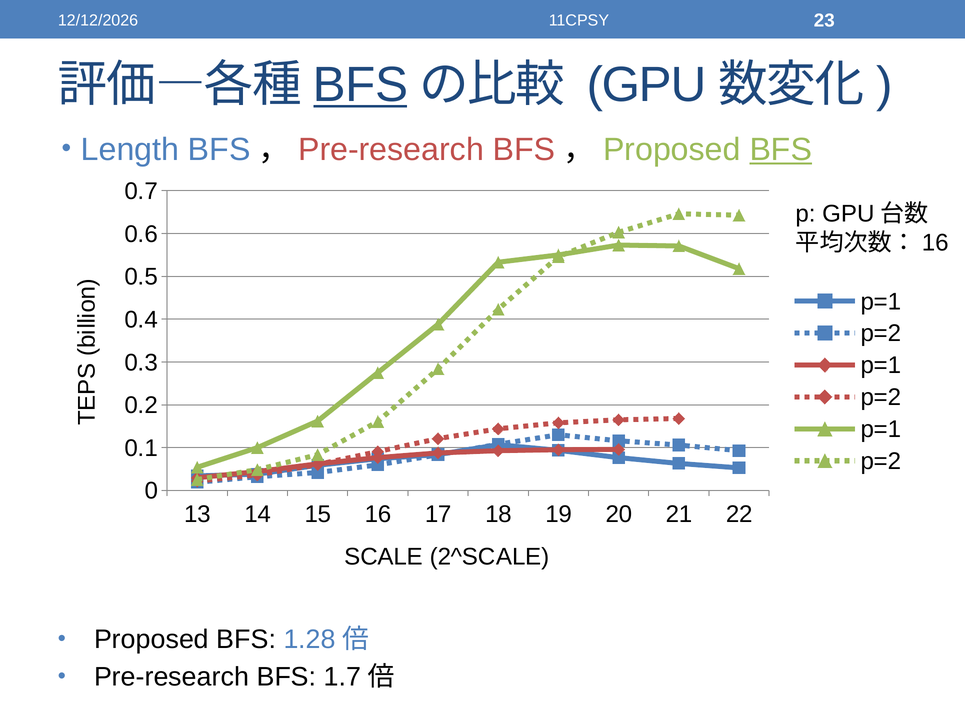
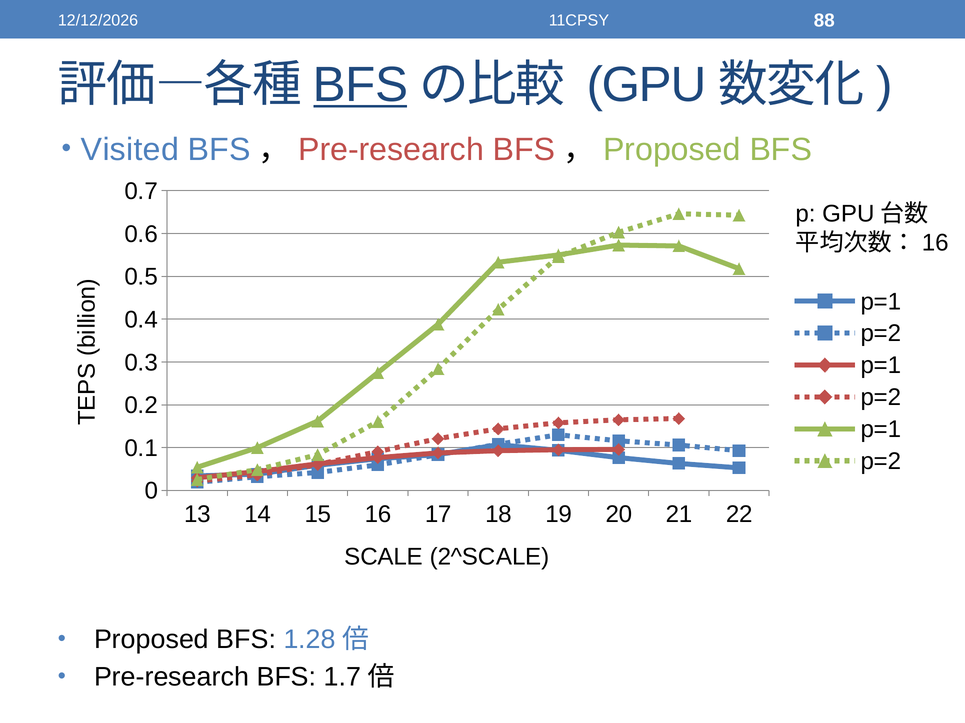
23: 23 -> 88 (824, 21)
Length: Length -> Visited (130, 150)
BFS underline: present -> none (781, 150)
